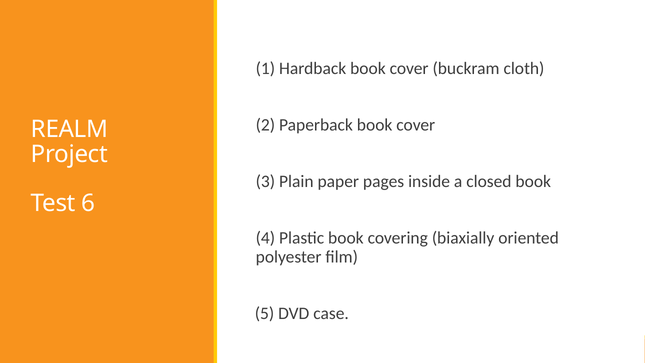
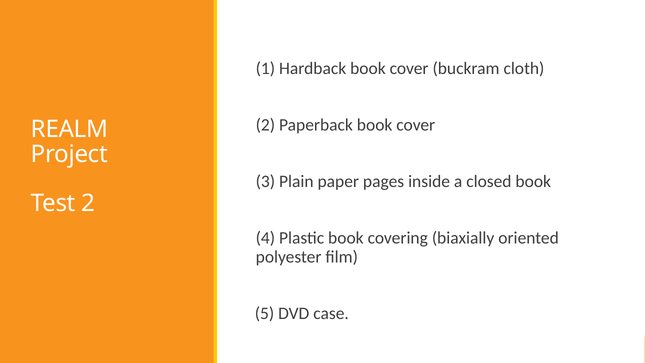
Test 6: 6 -> 2 (88, 203)
